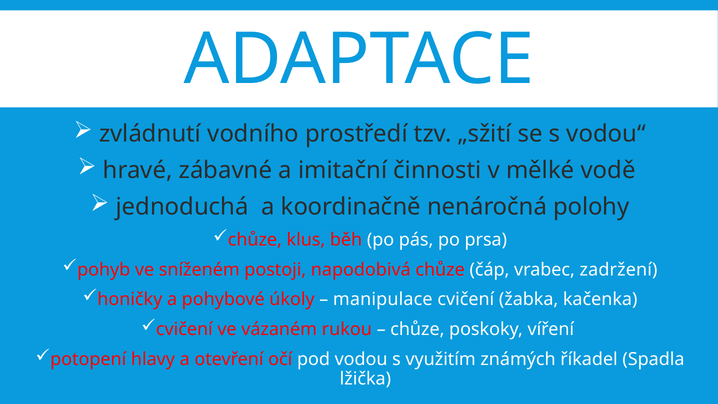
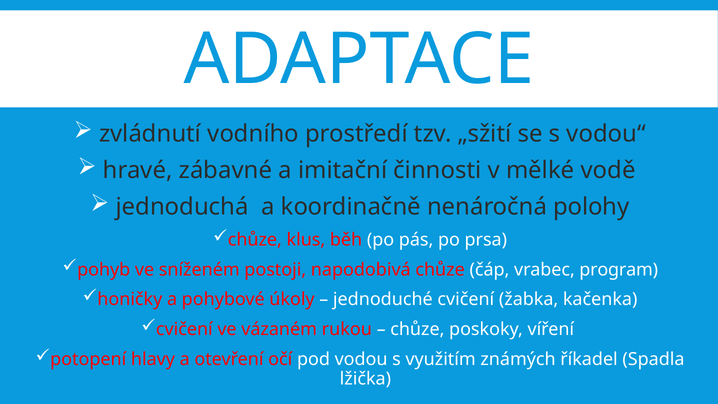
zadržení: zadržení -> program (619, 270)
manipulace: manipulace -> jednoduché (383, 299)
